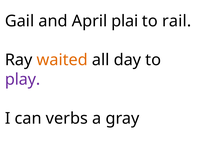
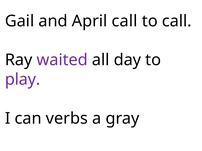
April plai: plai -> call (125, 21)
to rail: rail -> call (177, 21)
waited colour: orange -> purple (62, 60)
